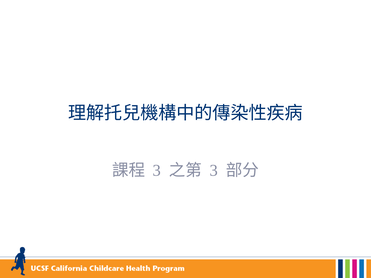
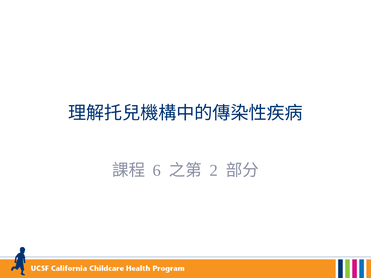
3: 3 -> 6 (157, 171)
3: 3 -> 2 (214, 171)
